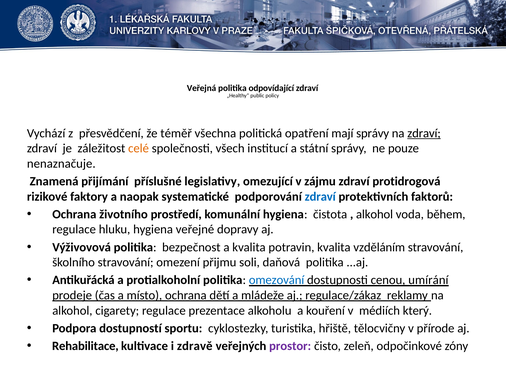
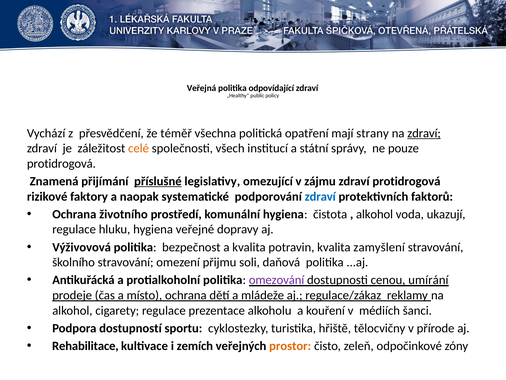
mají správy: správy -> strany (373, 133)
nenaznačuje: nenaznačuje -> protidrogová (61, 163)
příslušné underline: none -> present (158, 181)
během: během -> ukazují (446, 214)
vzděláním: vzděláním -> zamyšlení (379, 247)
omezování colour: blue -> purple (277, 280)
který: který -> šanci (417, 310)
zdravě: zdravě -> zemích (195, 346)
prostor colour: purple -> orange (290, 346)
